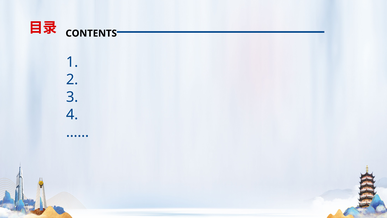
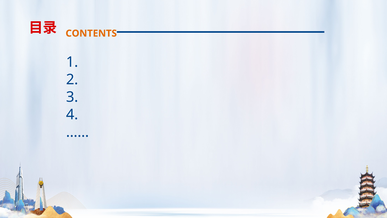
CONTENTS colour: black -> orange (91, 33)
